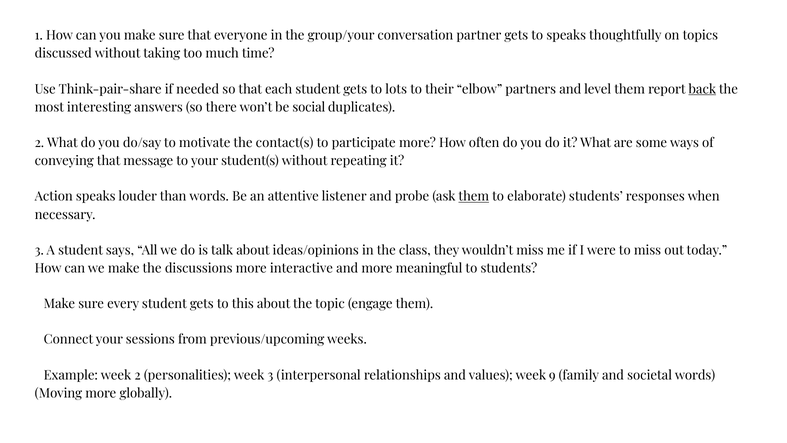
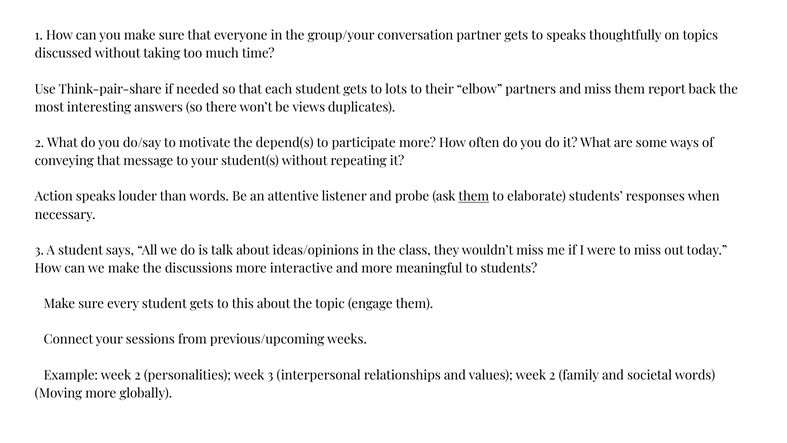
and level: level -> miss (598, 89)
back underline: present -> none (702, 89)
social: social -> views (309, 107)
contact(s: contact(s -> depend(s (285, 143)
values week 9: 9 -> 2 (552, 375)
